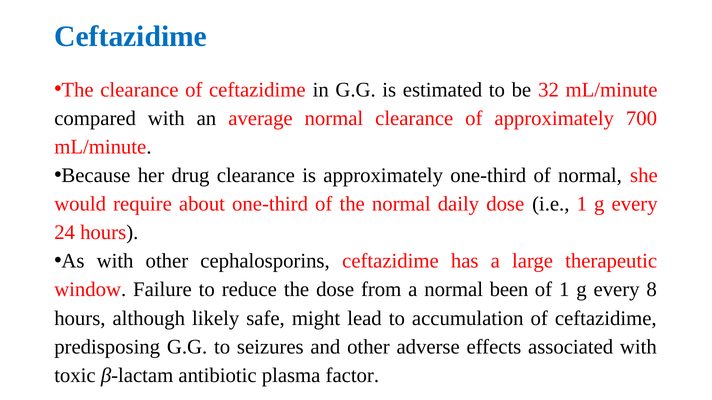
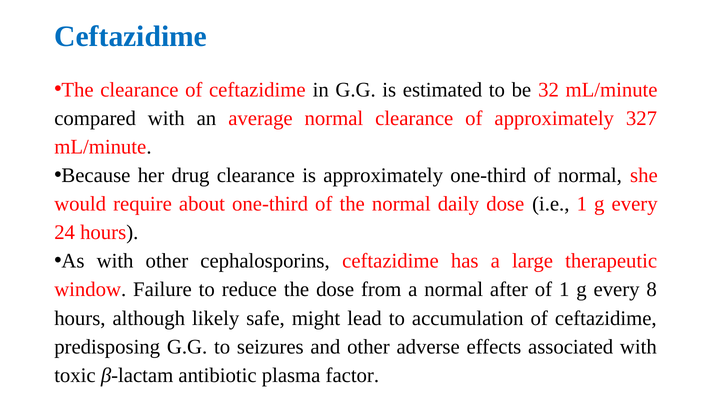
700: 700 -> 327 (641, 118)
been: been -> after (509, 290)
